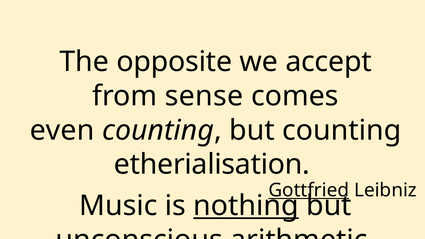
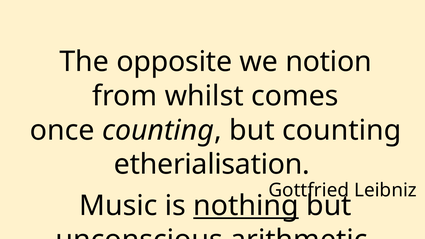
accept: accept -> notion (329, 62)
sense: sense -> whilst (204, 96)
even: even -> once (62, 130)
Gottfried underline: present -> none (309, 190)
